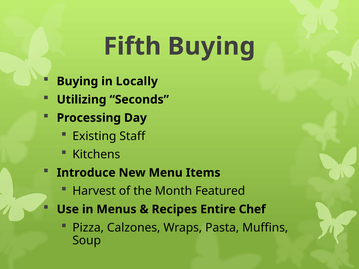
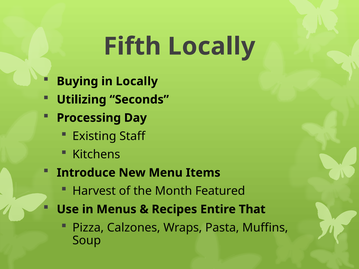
Fifth Buying: Buying -> Locally (211, 46)
Chef: Chef -> That (252, 209)
